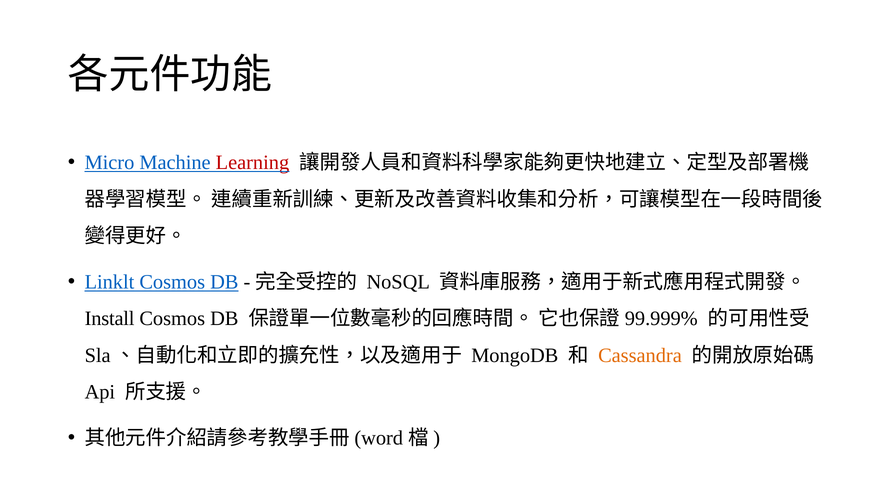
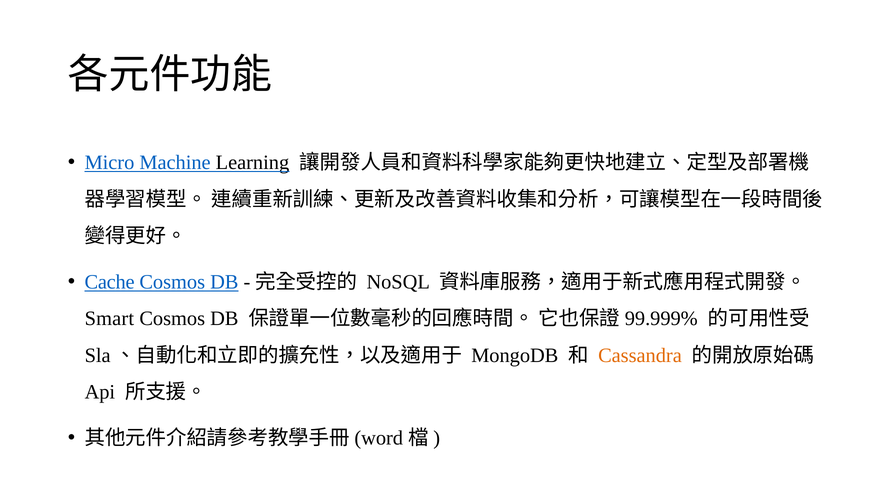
Learning colour: red -> black (252, 163)
Linklt: Linklt -> Cache (110, 282)
Install: Install -> Smart (109, 319)
